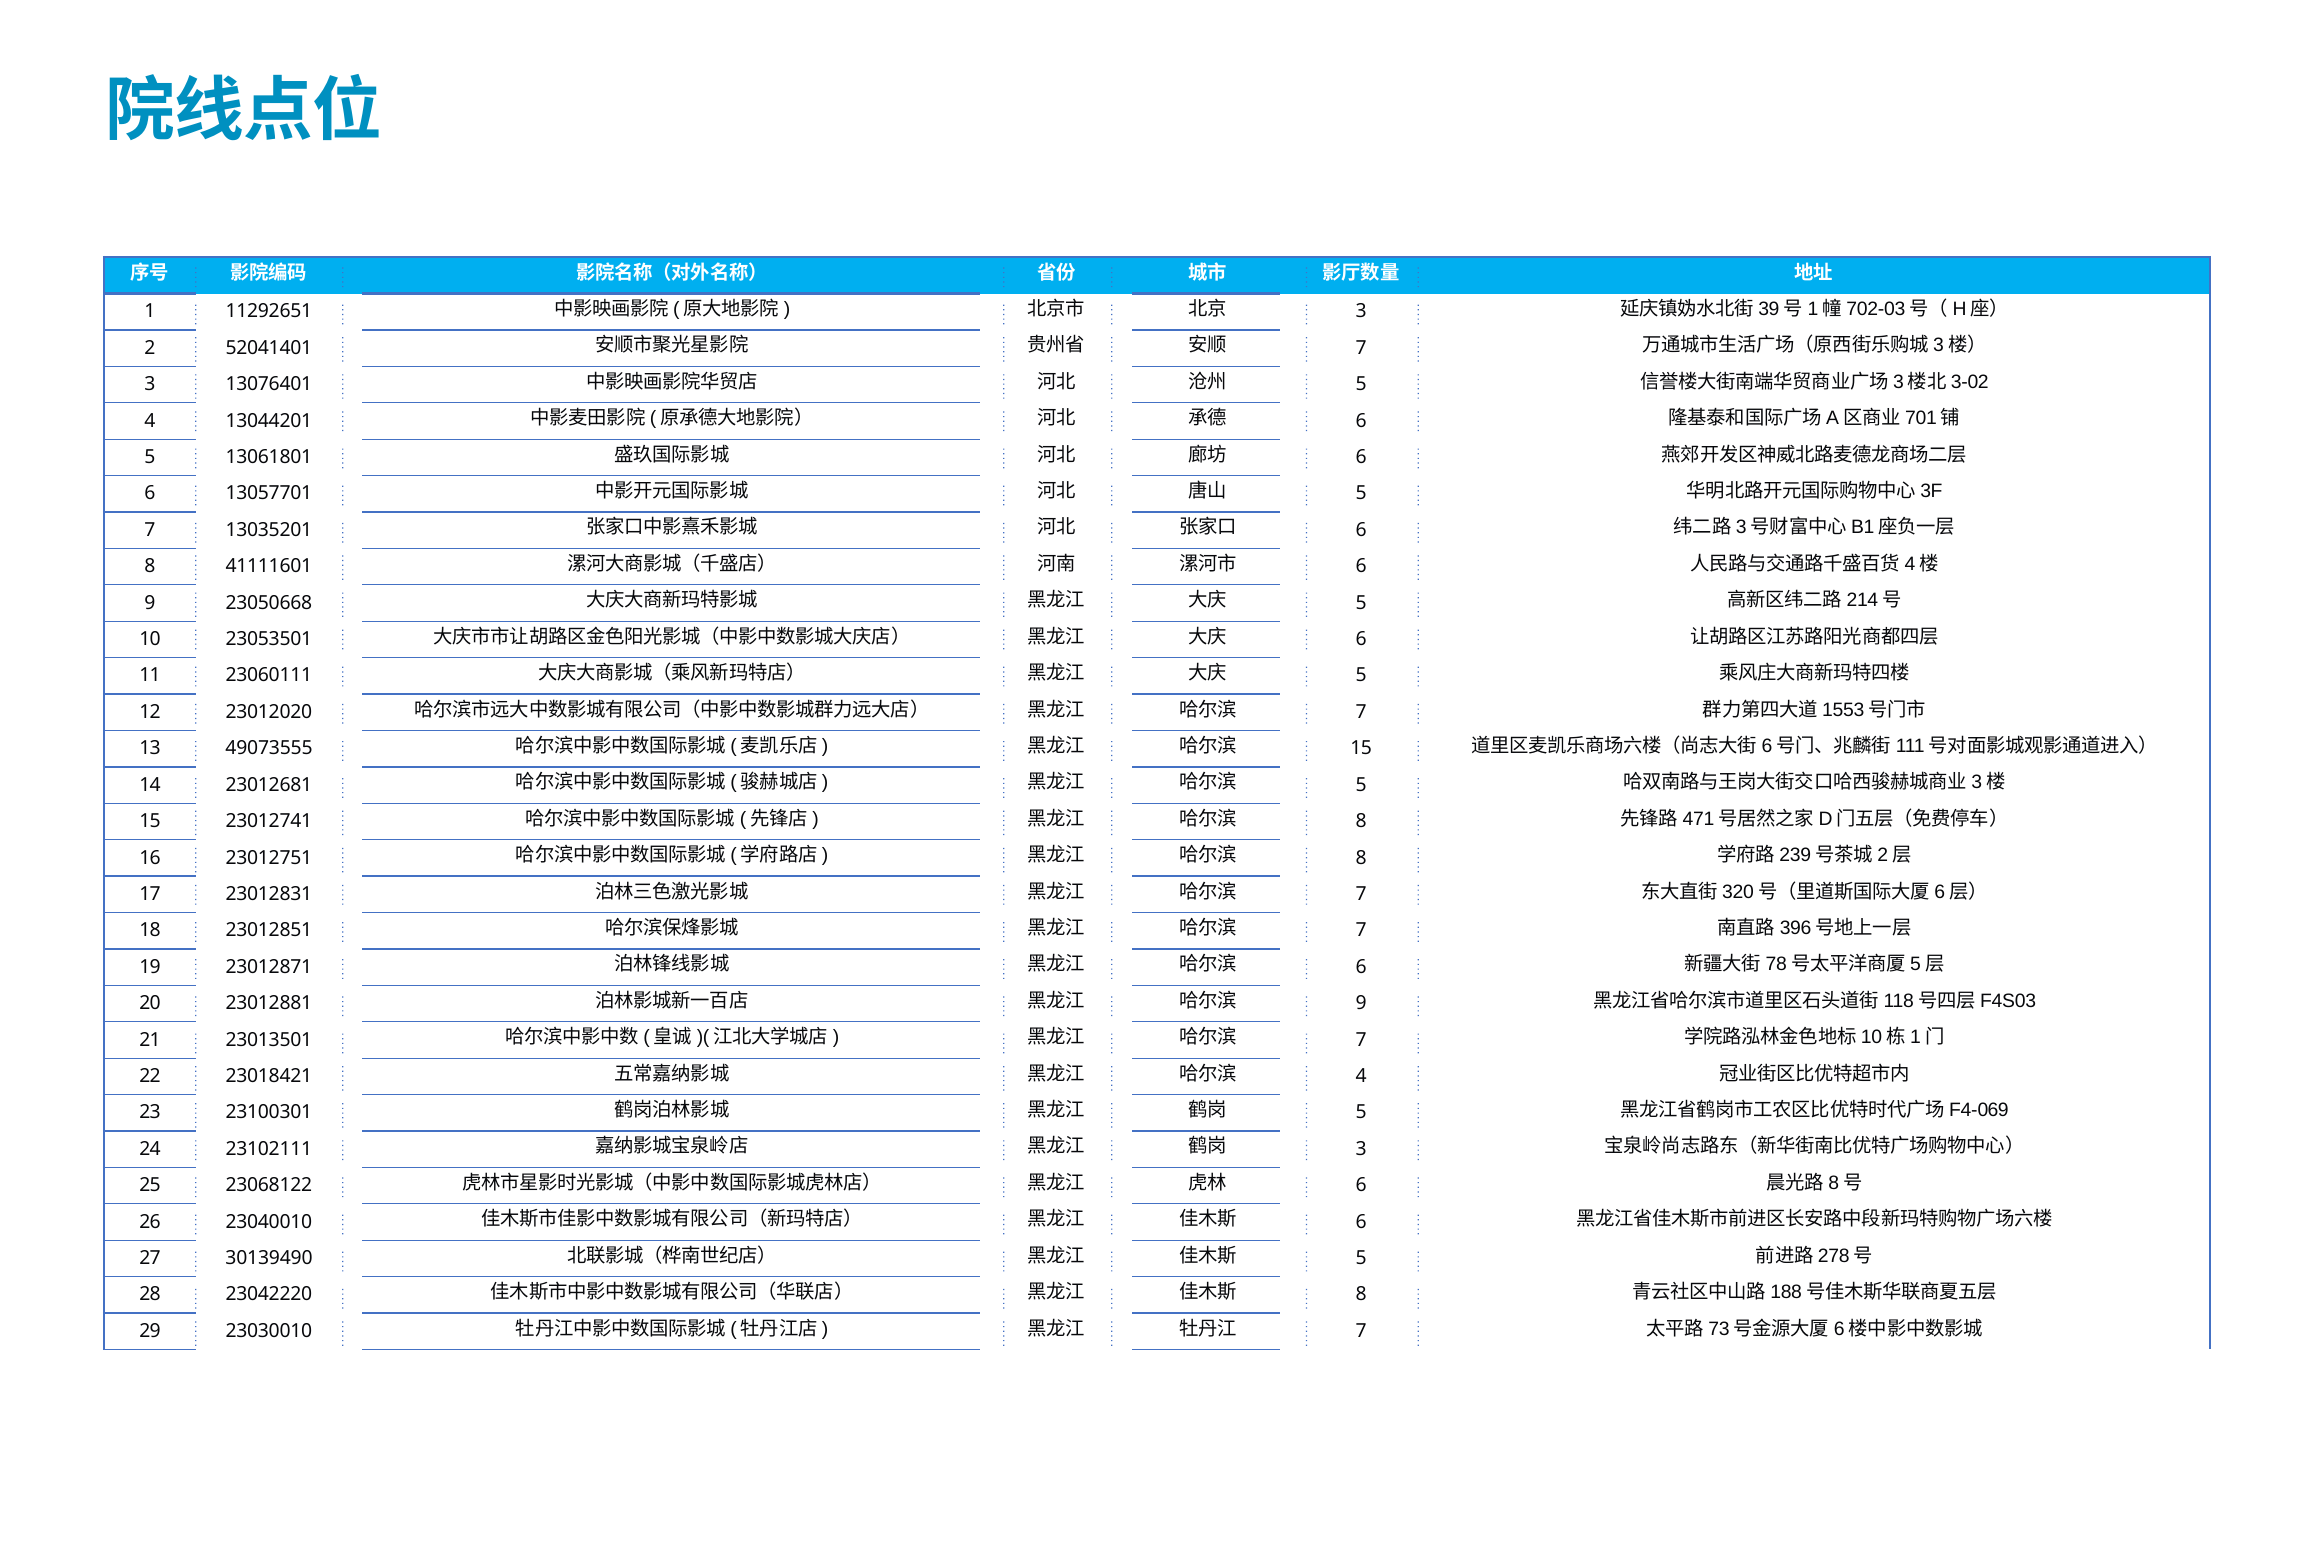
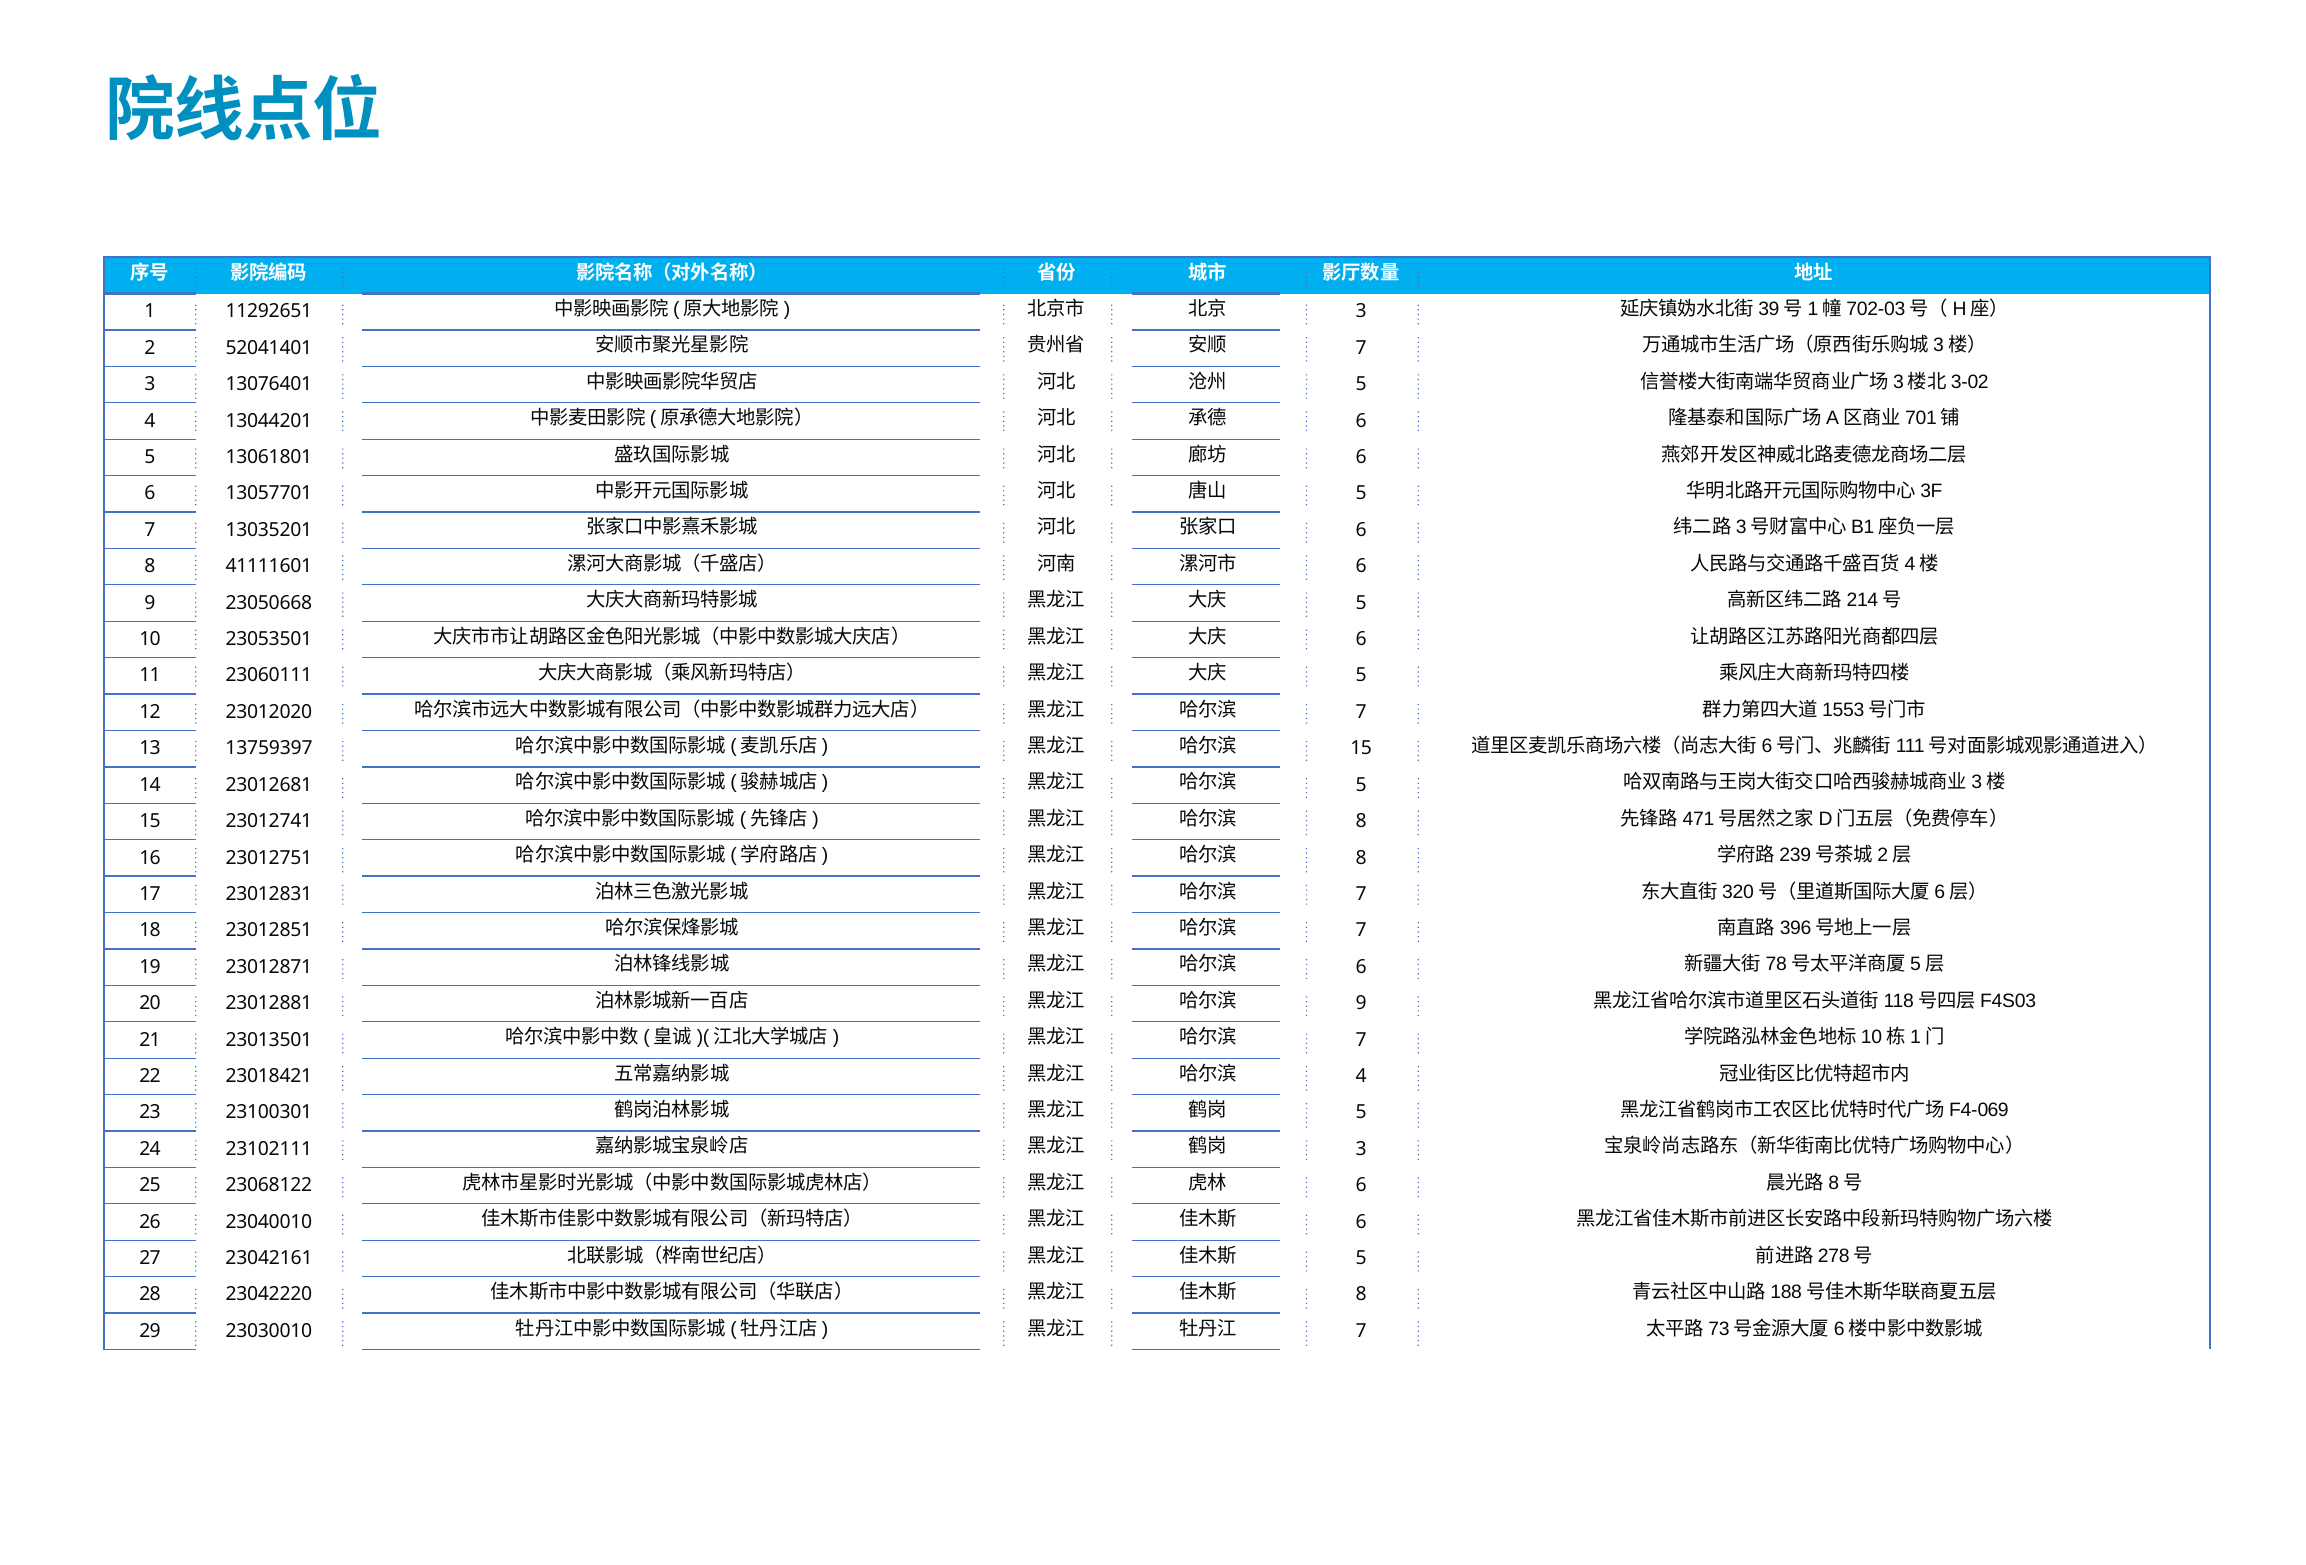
49073555: 49073555 -> 13759397 (269, 748)
30139490: 30139490 -> 23042161 (269, 1258)
